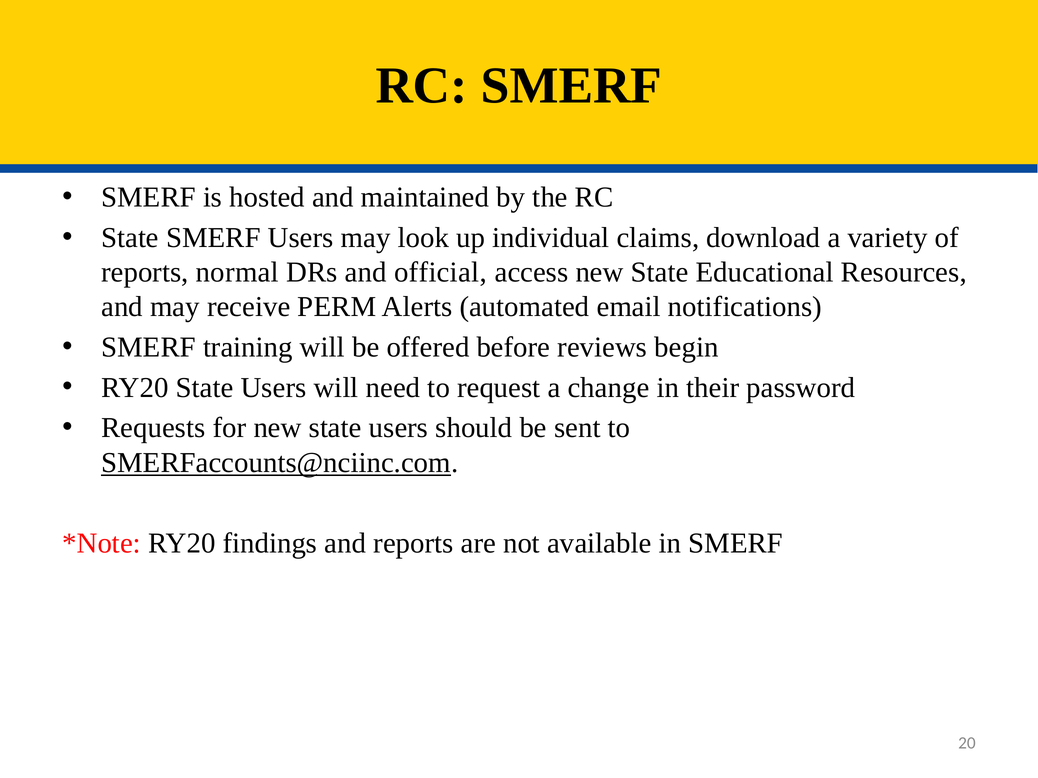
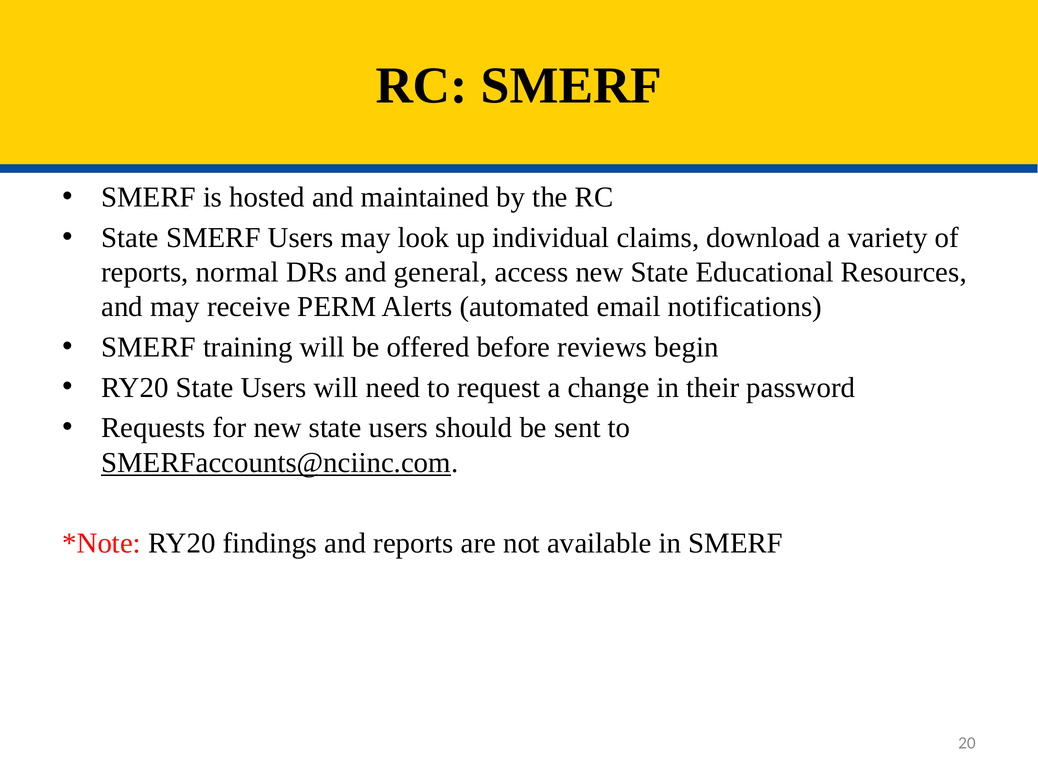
official: official -> general (440, 272)
